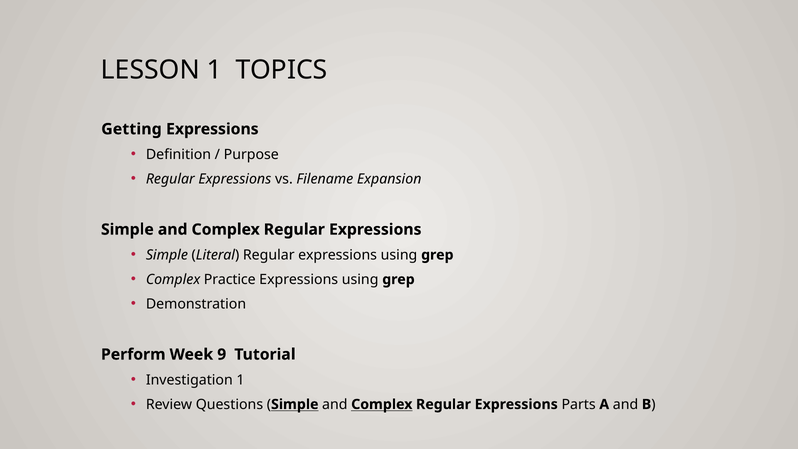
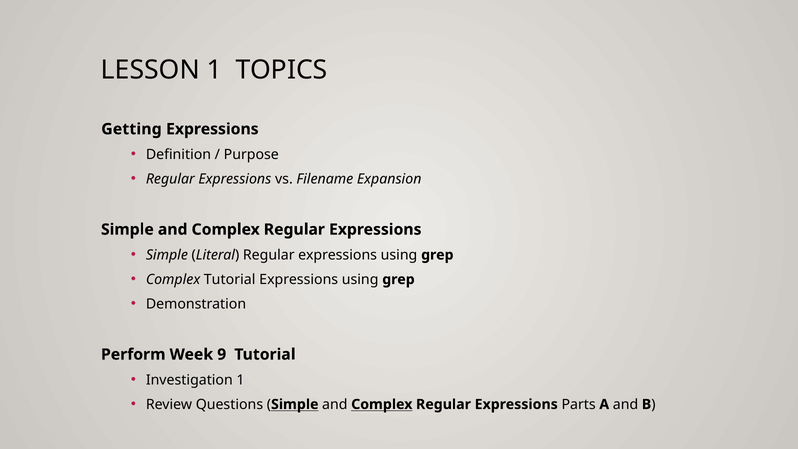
Complex Practice: Practice -> Tutorial (230, 279)
